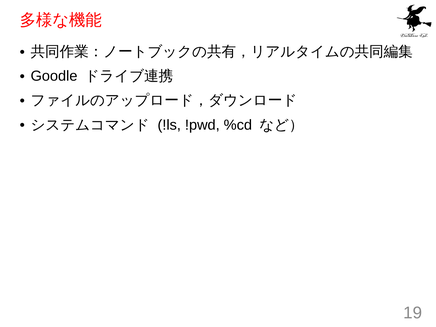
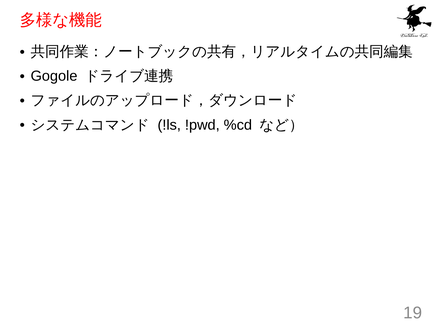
Goodle: Goodle -> Gogole (54, 76)
